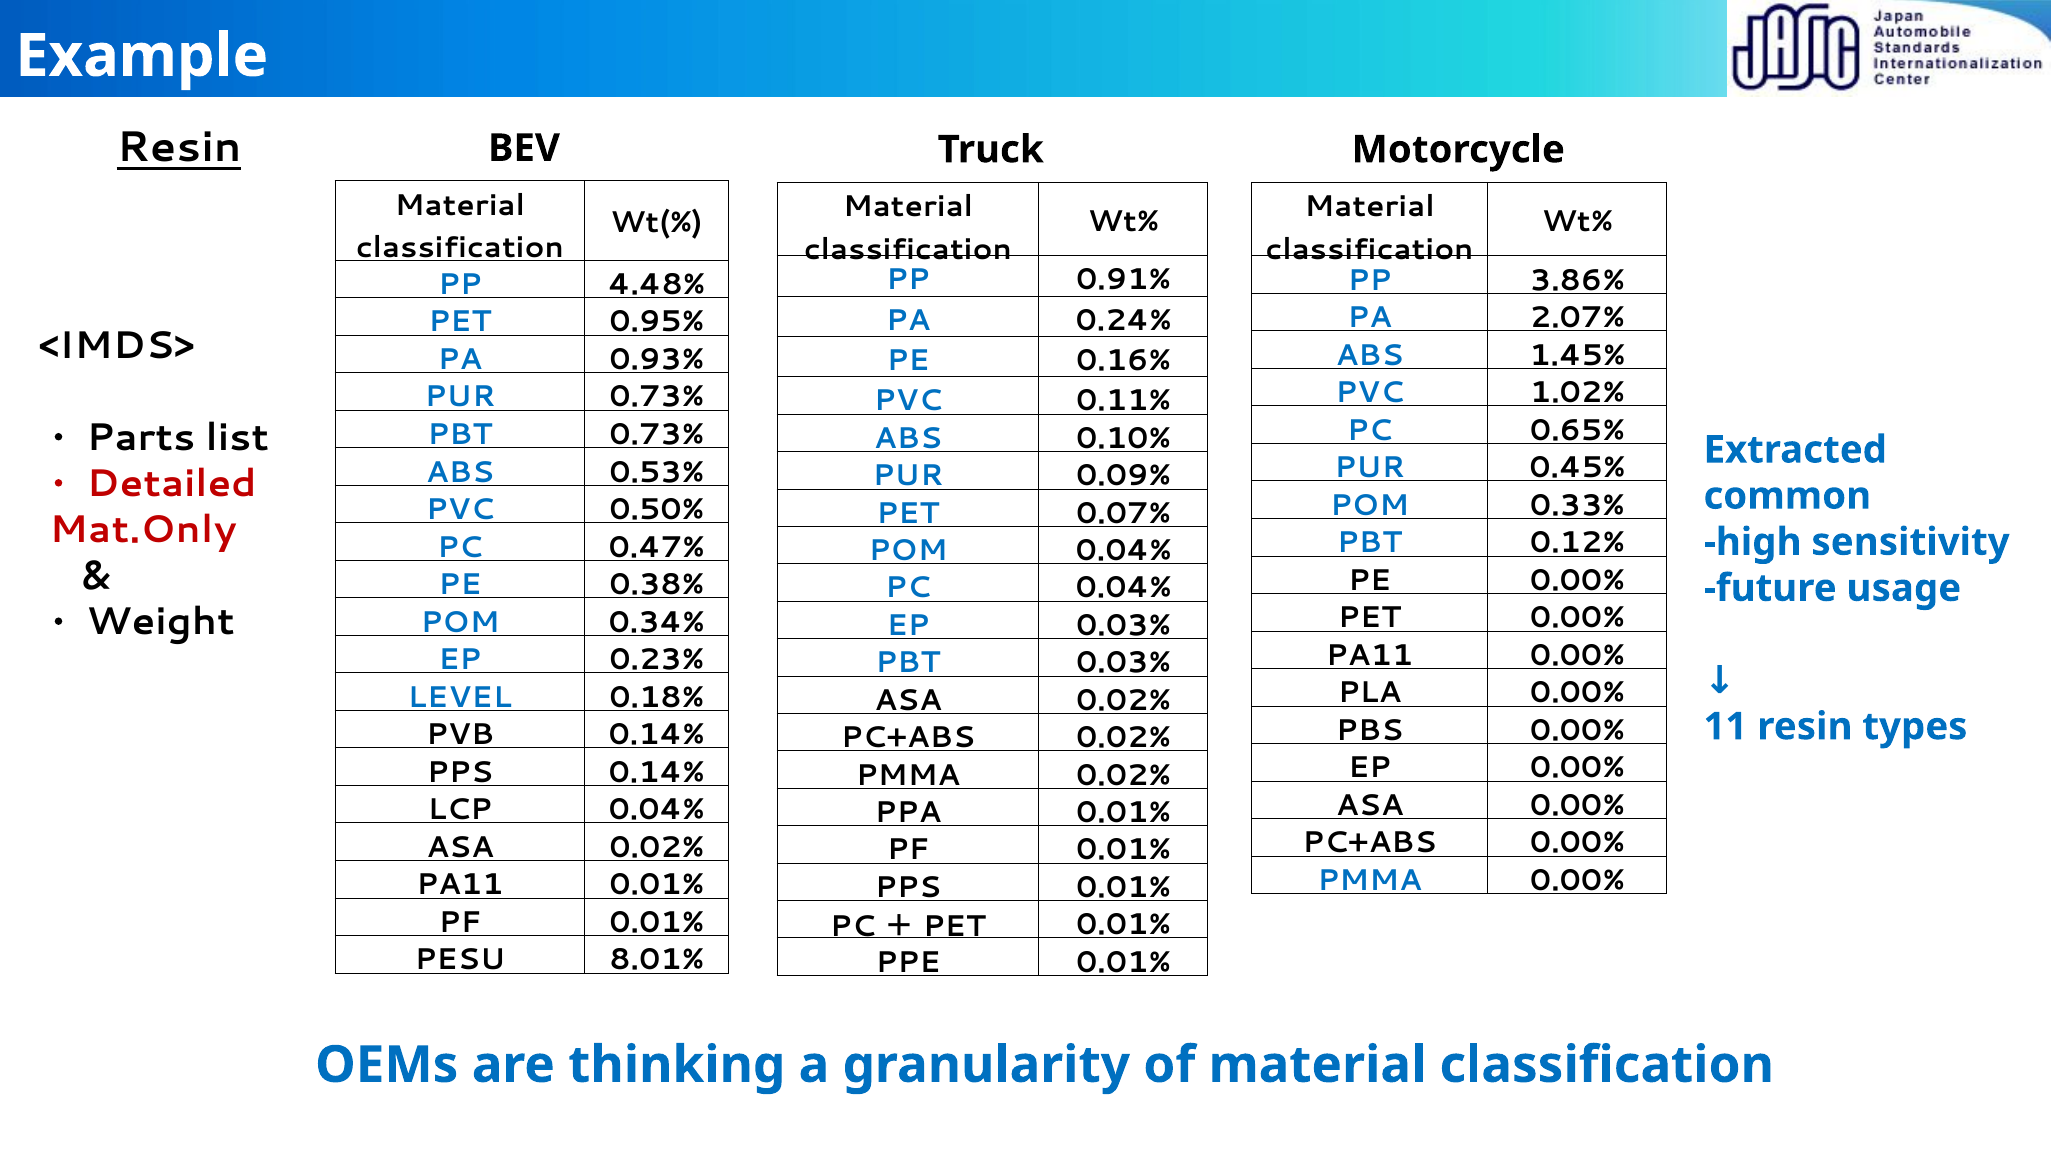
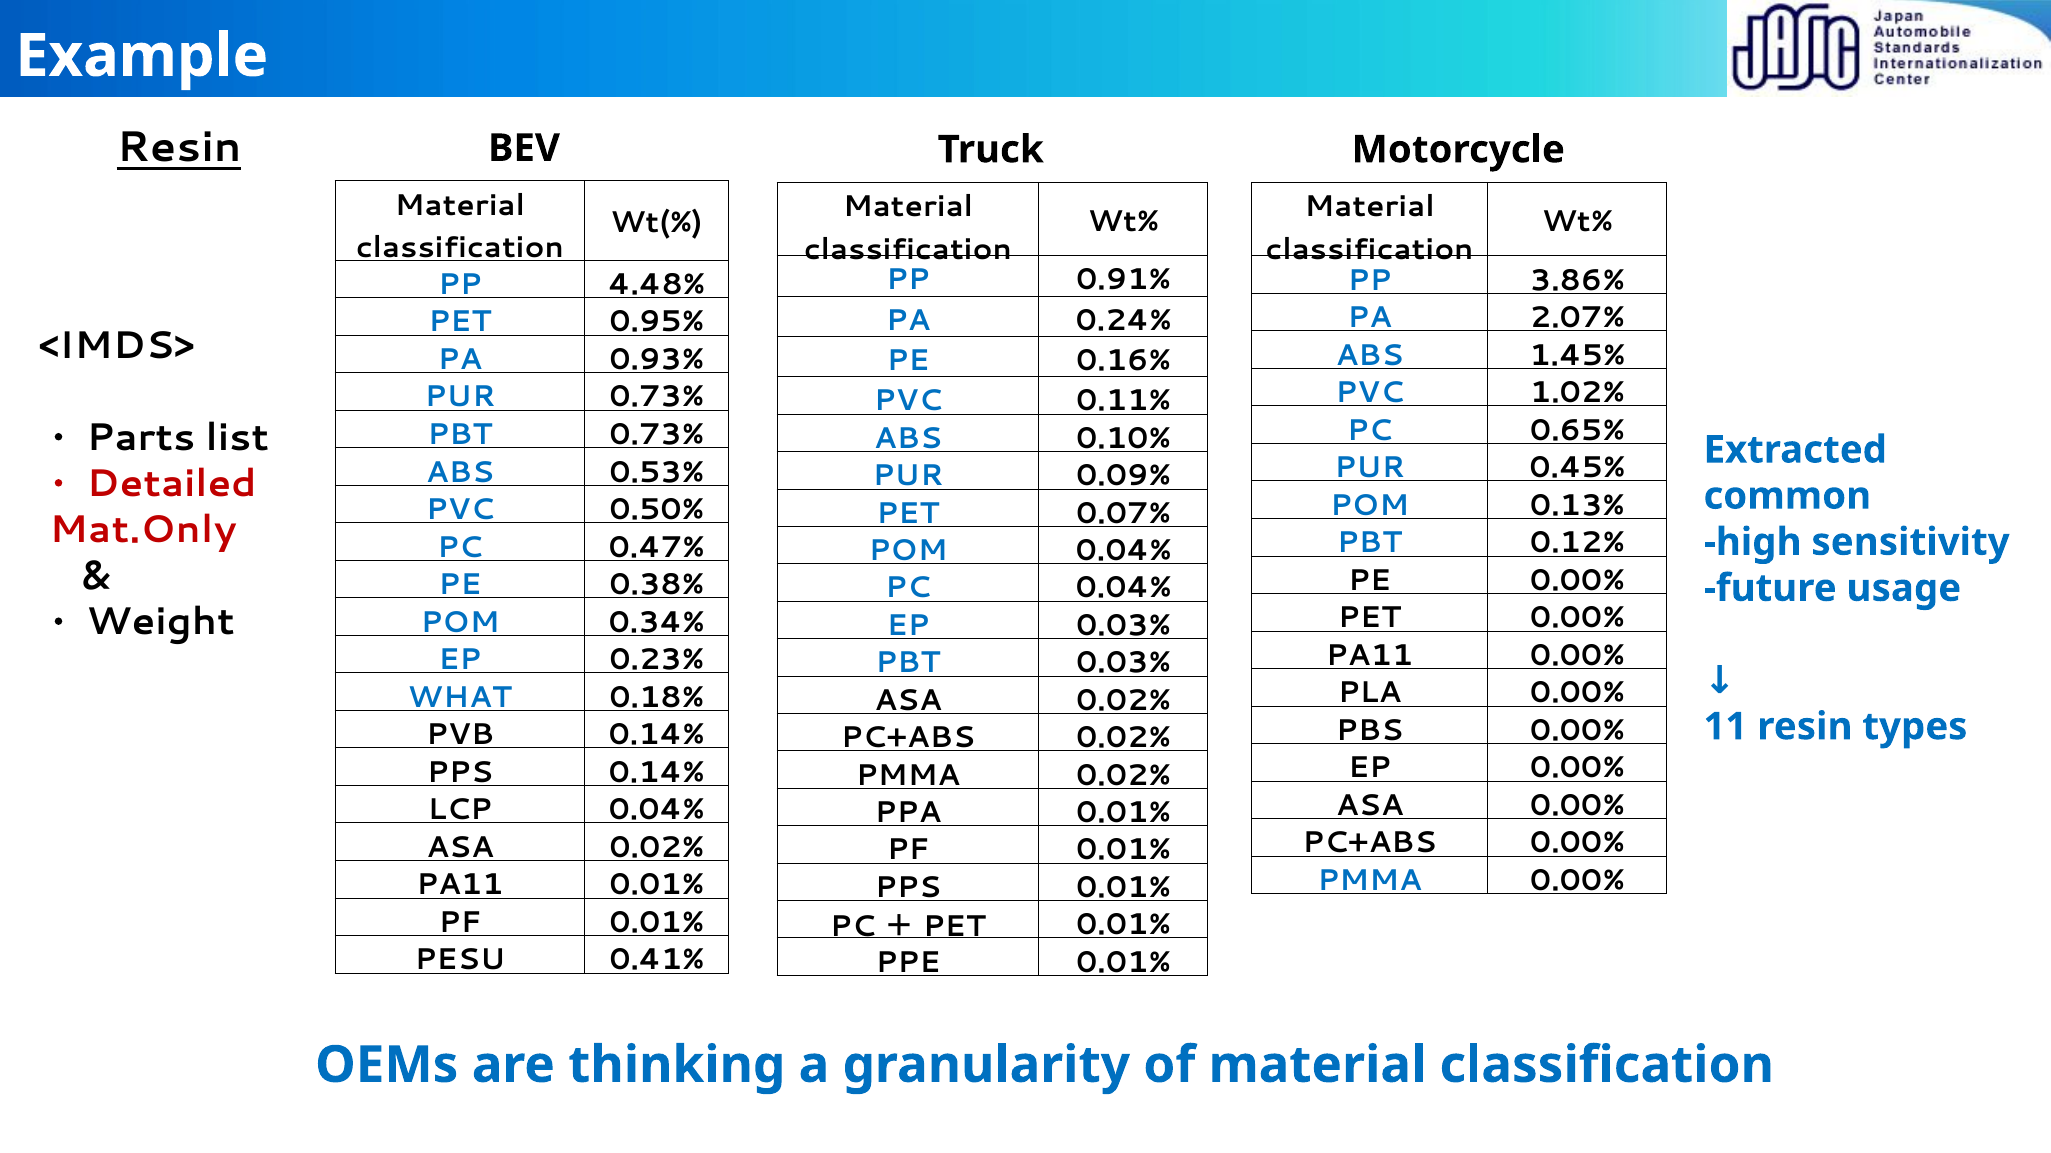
0.33%: 0.33% -> 0.13% (1577, 506)
LEVEL: LEVEL -> WHAT (460, 698)
8.01%: 8.01% -> 0.41% (657, 961)
